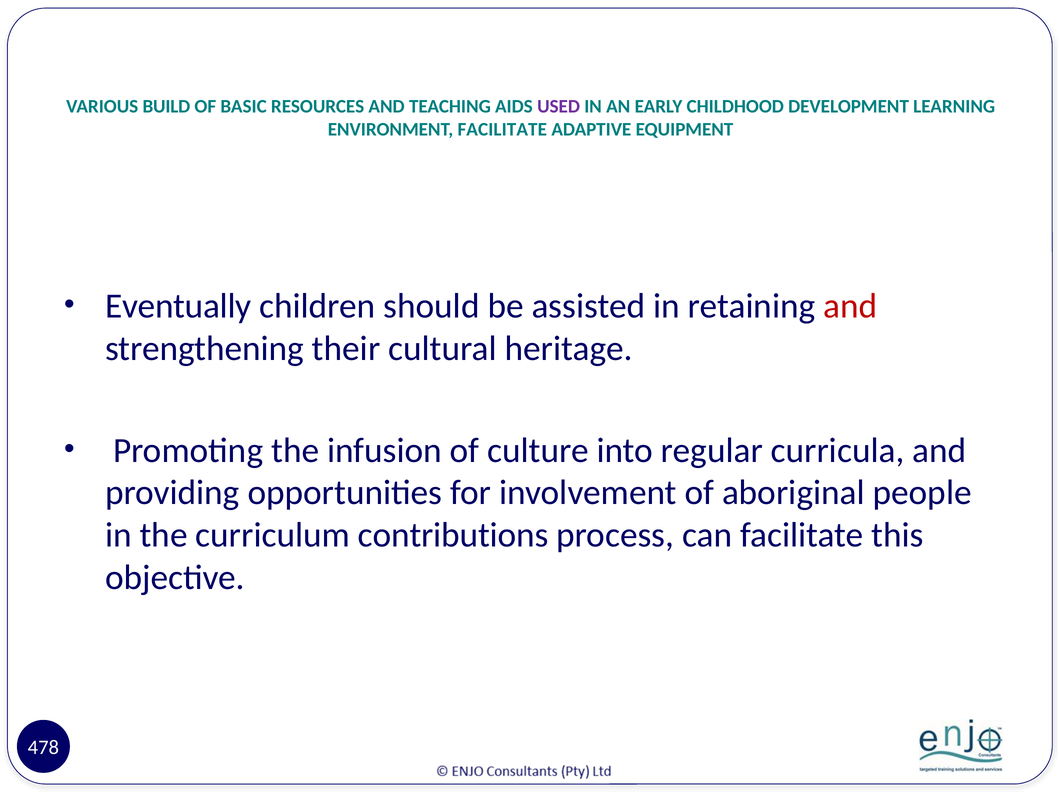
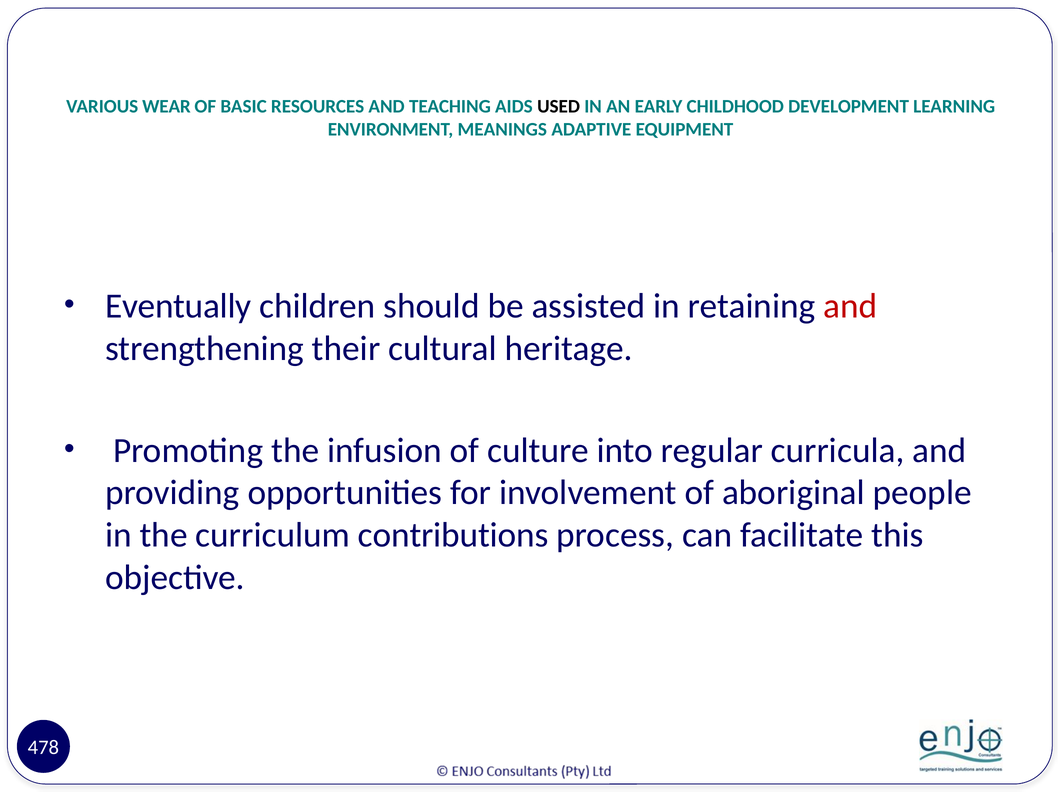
BUILD: BUILD -> WEAR (166, 106)
USED colour: purple -> black (559, 106)
ENVIRONMENT FACILITATE: FACILITATE -> MEANINGS (502, 129)
